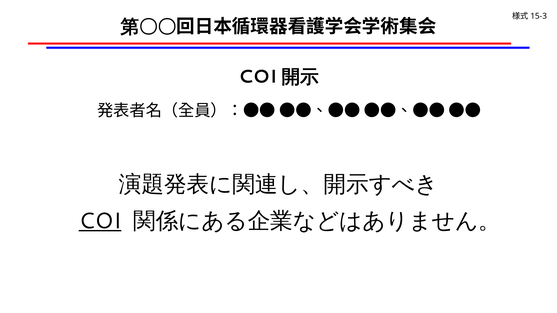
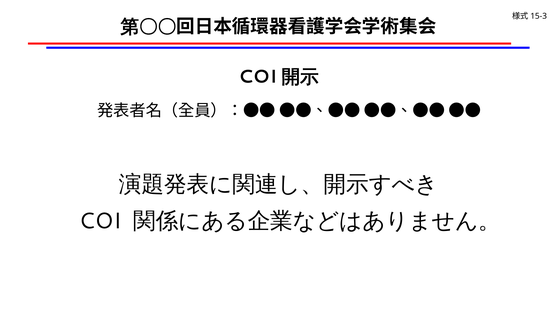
COI underline: present -> none (100, 221)
